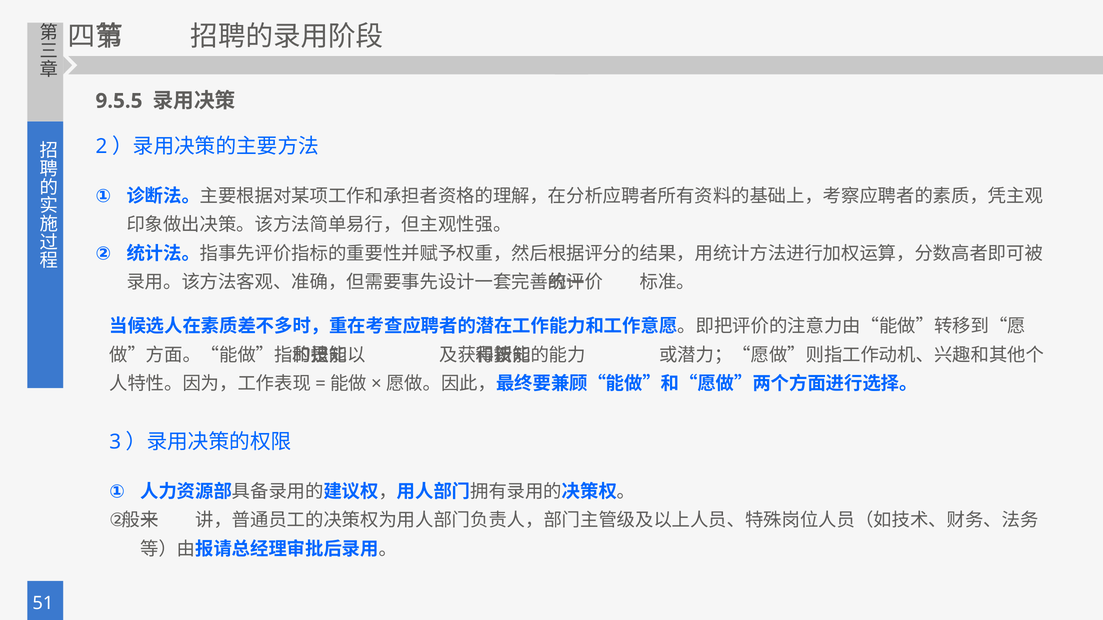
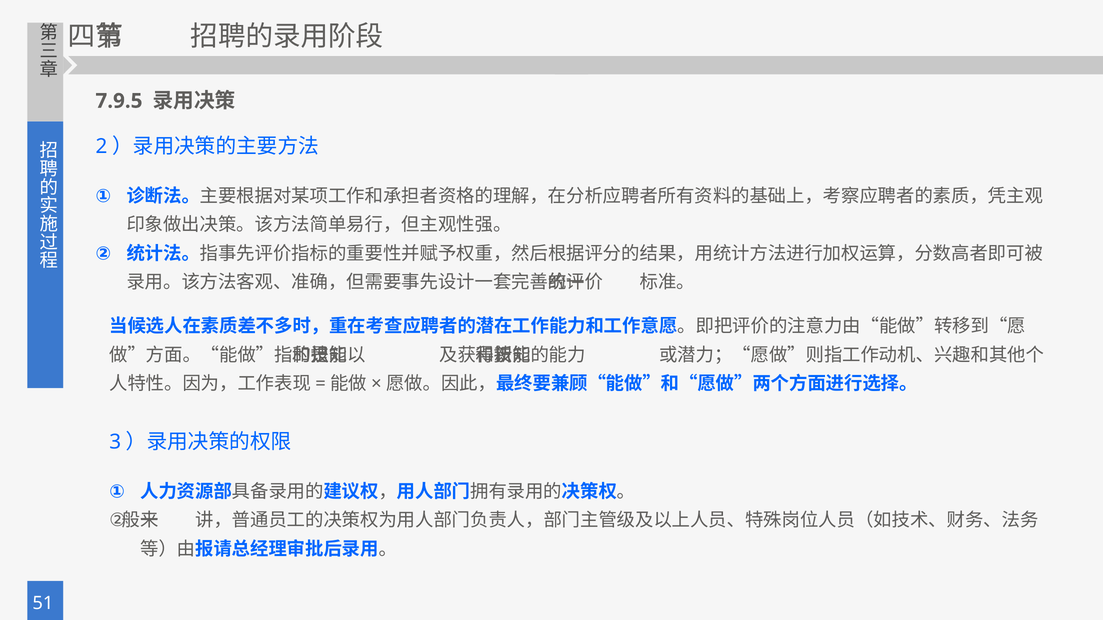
9.5.5: 9.5.5 -> 7.9.5 (119, 101)
